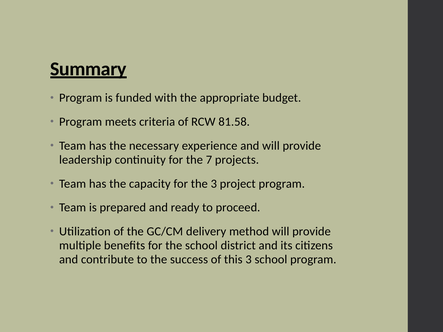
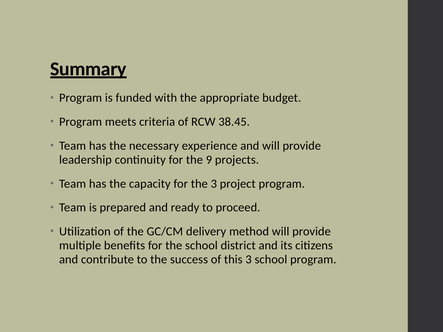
81.58: 81.58 -> 38.45 (234, 122)
7: 7 -> 9 (209, 160)
